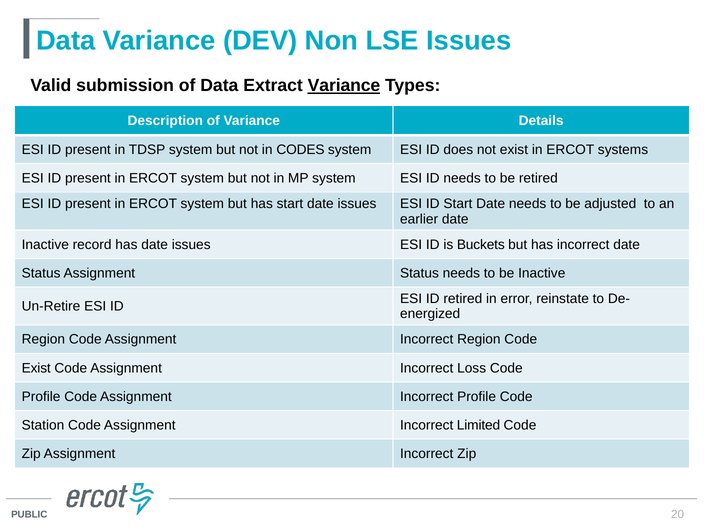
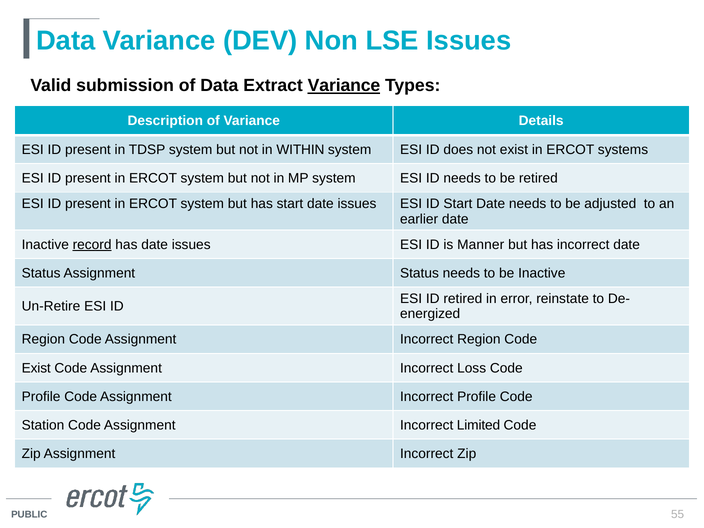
CODES: CODES -> WITHIN (300, 150)
record underline: none -> present (92, 245)
Buckets: Buckets -> Manner (481, 245)
20: 20 -> 55 (678, 514)
